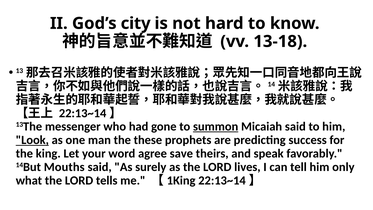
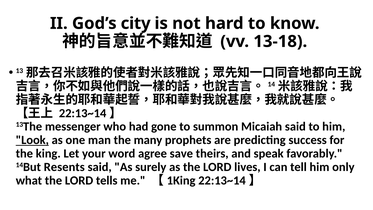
summon underline: present -> none (216, 127)
these: these -> many (148, 140)
Mouths: Mouths -> Resents (64, 167)
